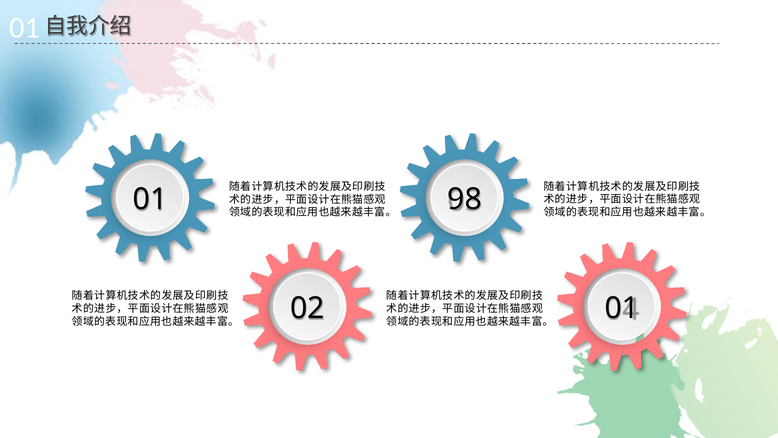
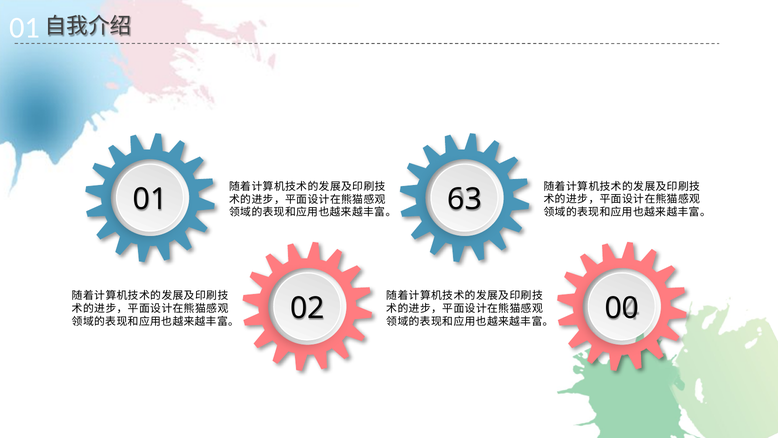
98: 98 -> 63 (465, 199)
02 01: 01 -> 00 (622, 308)
